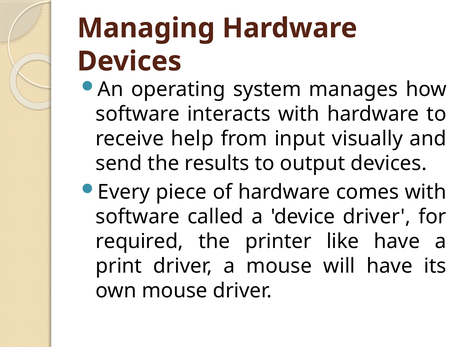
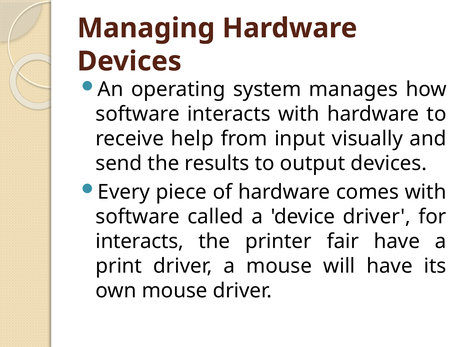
required: required -> interacts (140, 241)
like: like -> fair (343, 241)
